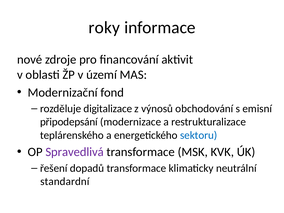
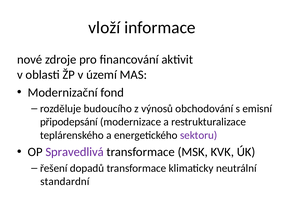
roky: roky -> vloží (104, 27)
digitalizace: digitalizace -> budoucího (108, 109)
sektoru colour: blue -> purple (199, 135)
